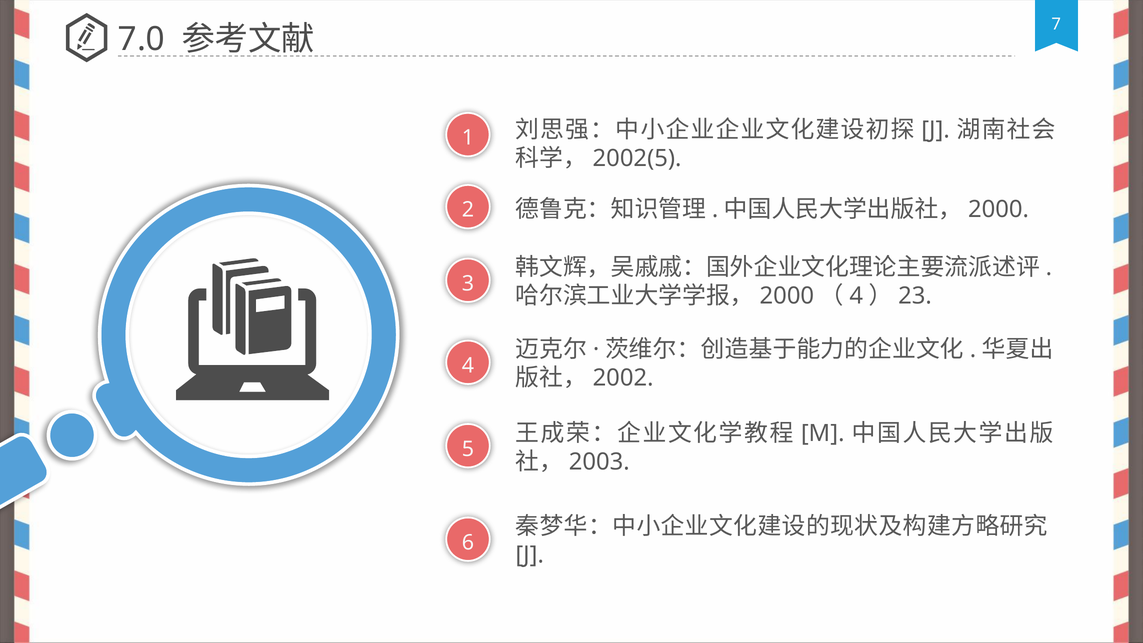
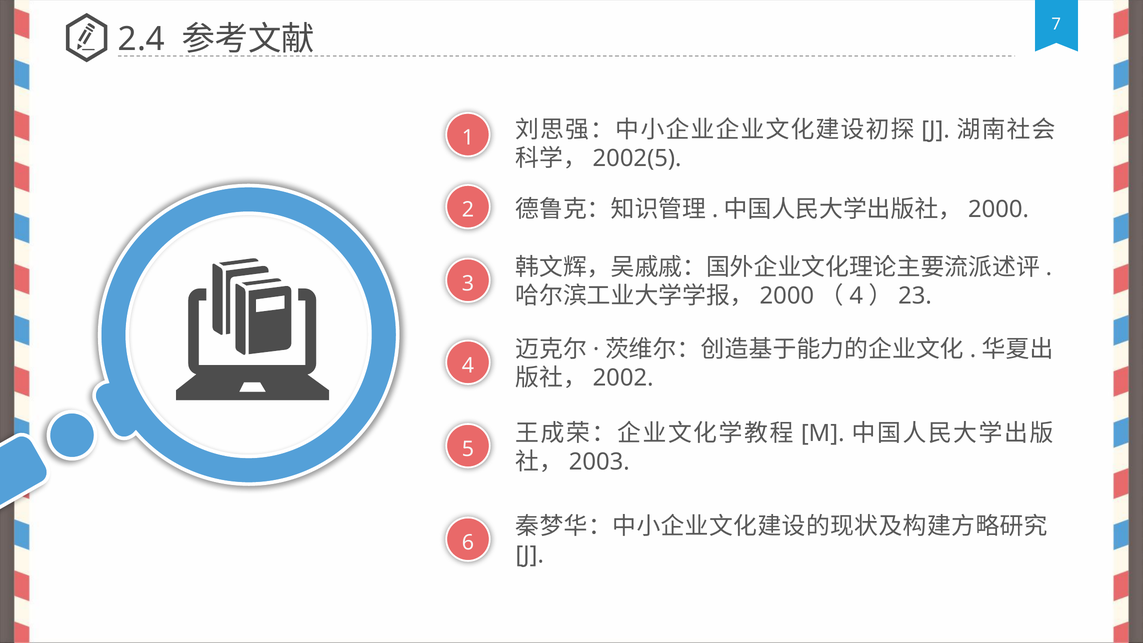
7.0: 7.0 -> 2.4 (141, 39)
